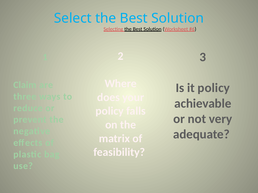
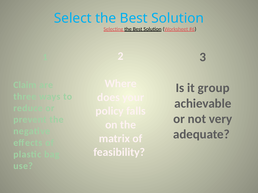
it policy: policy -> group (214, 88)
